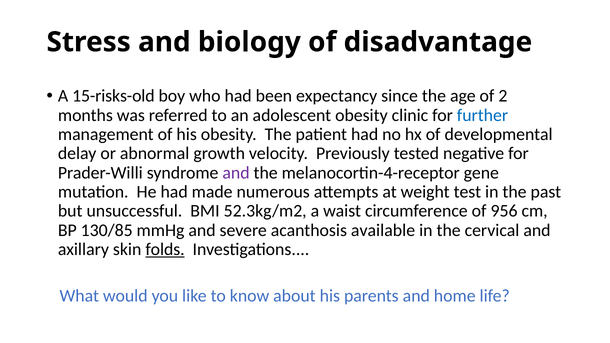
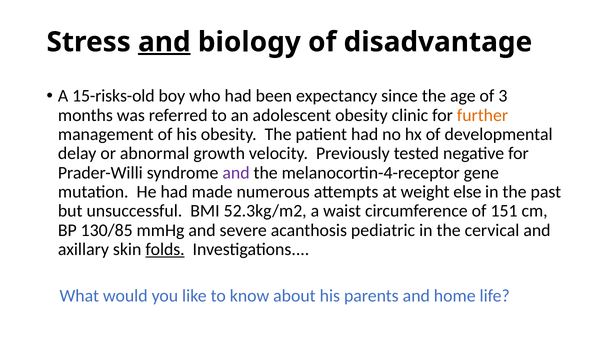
and underline: none -> present (164, 42)
2: 2 -> 3 (503, 96)
further colour: blue -> orange (482, 115)
test: test -> else (467, 192)
956: 956 -> 151 (504, 211)
available: available -> pediatric (383, 230)
